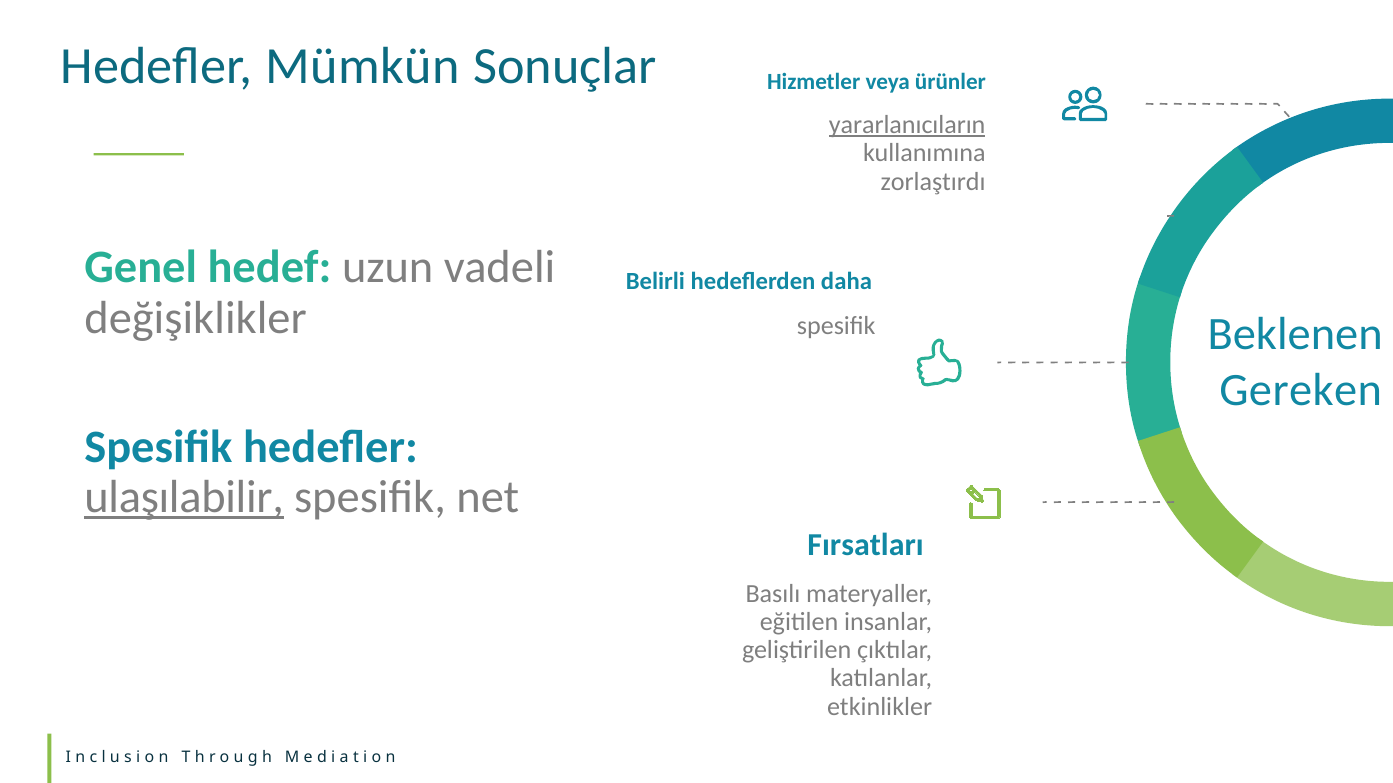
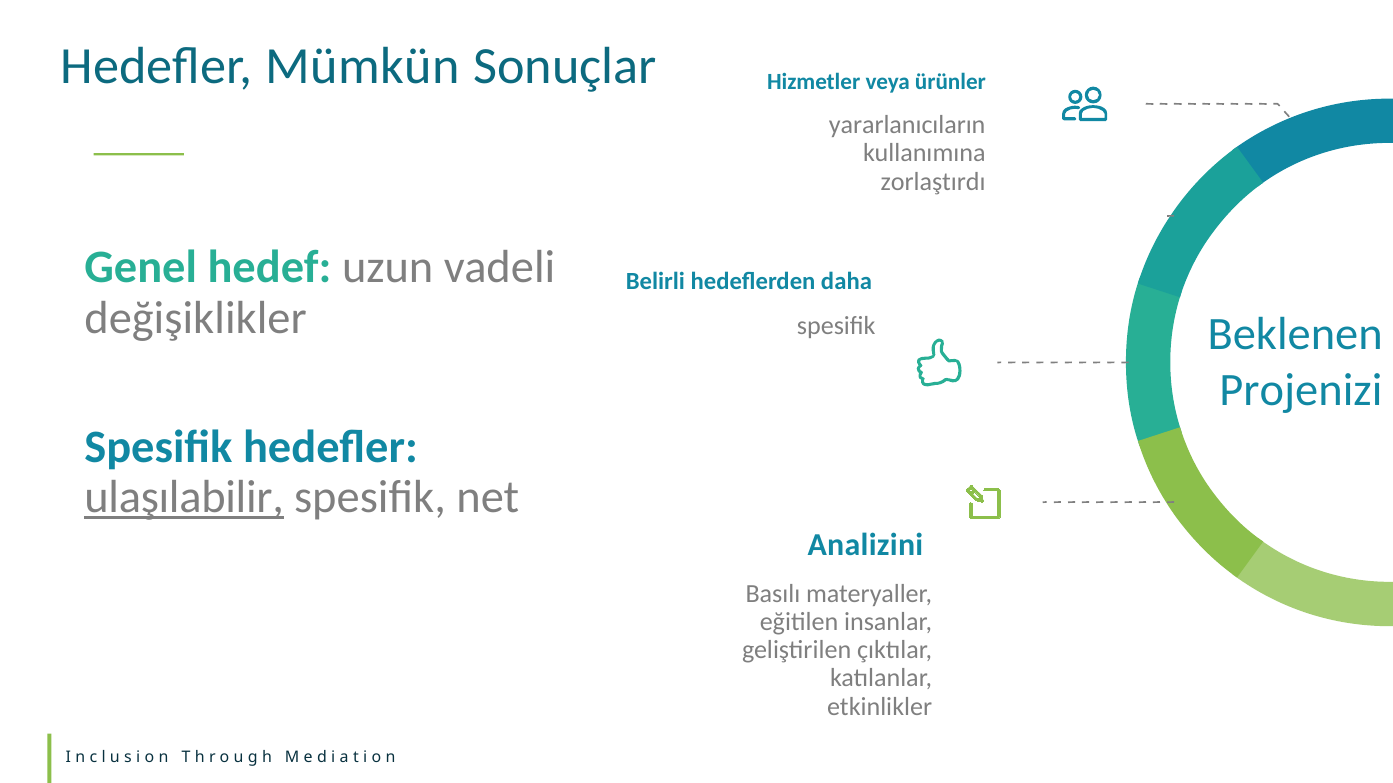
yararlanıcıların underline: present -> none (907, 125)
Gereken: Gereken -> Projenizi (1301, 390)
Fırsatları: Fırsatları -> Analizini (865, 545)
